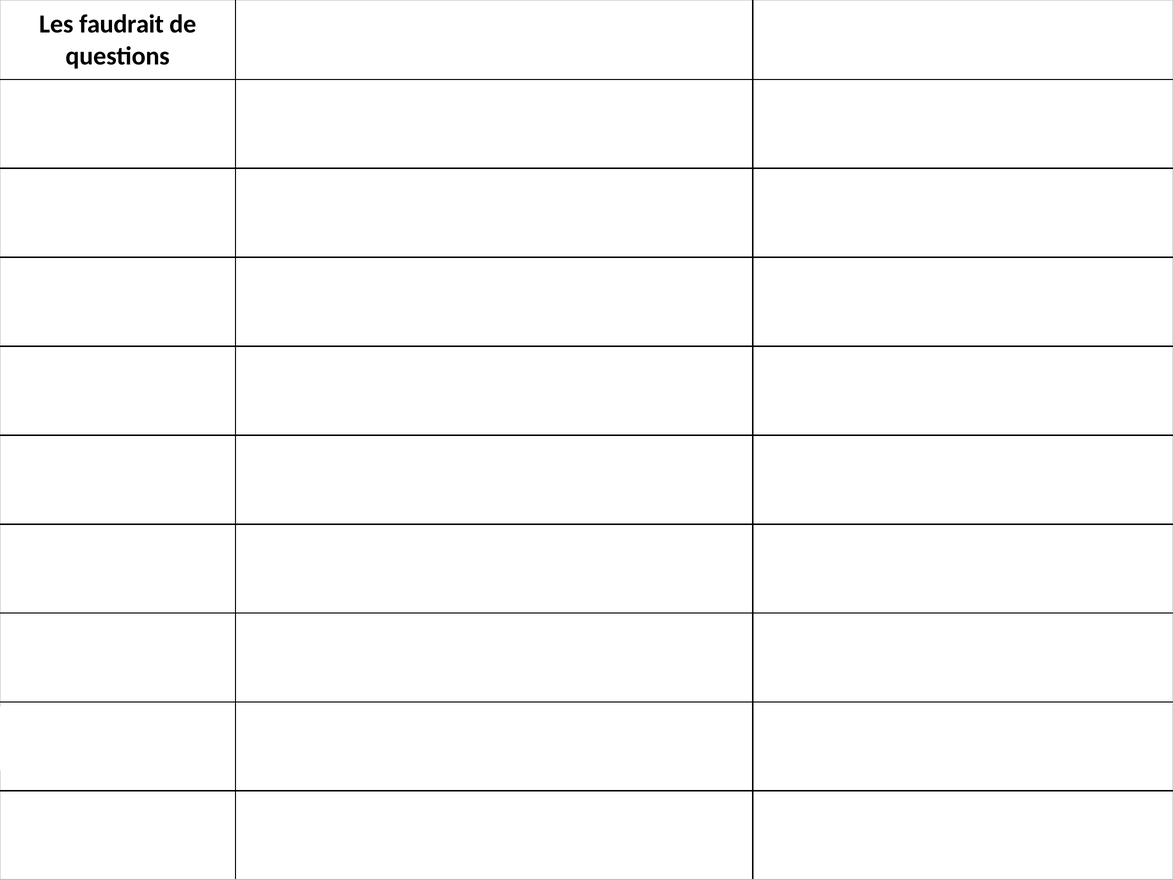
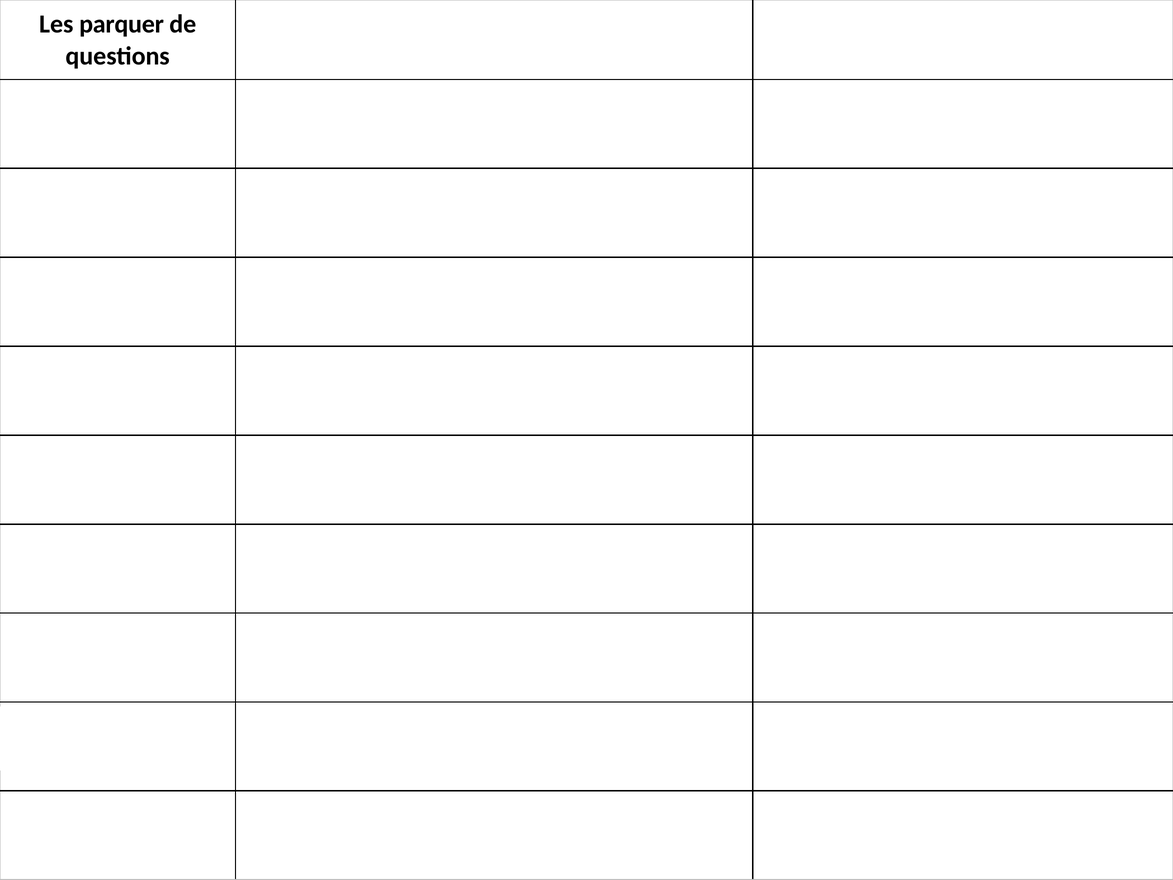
faudrait: faudrait -> parquer (122, 24)
